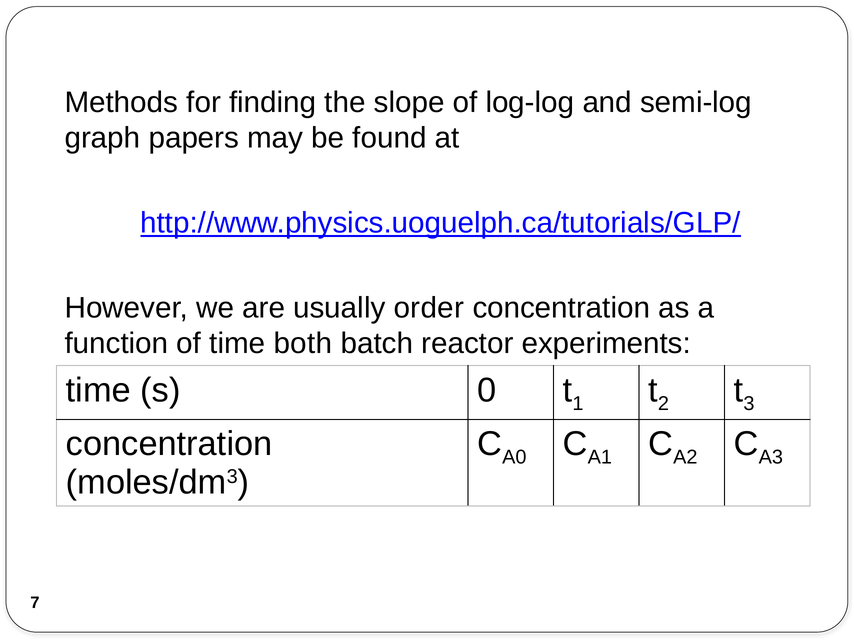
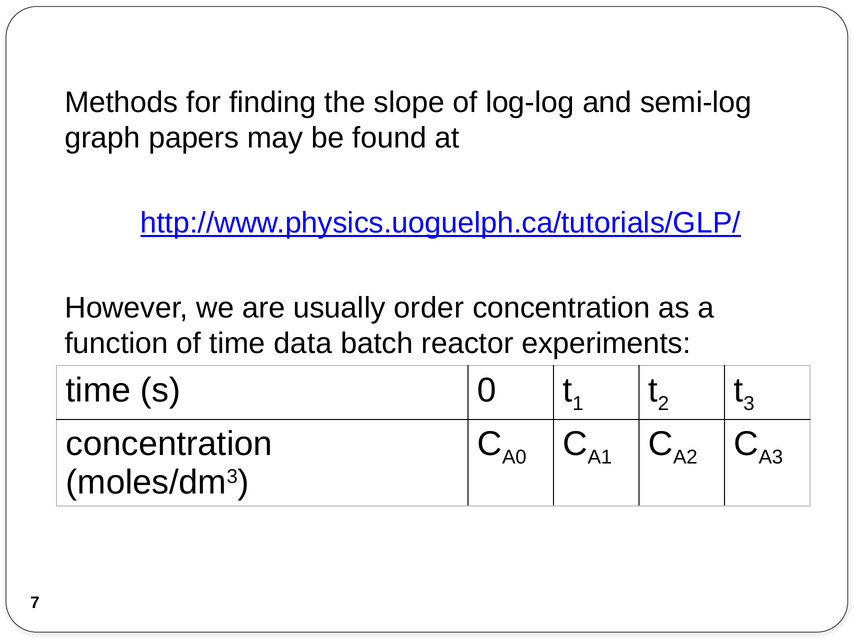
both: both -> data (303, 343)
